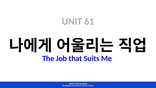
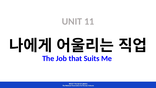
61: 61 -> 11 (89, 21)
